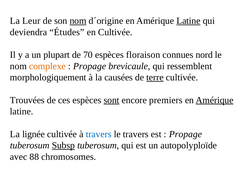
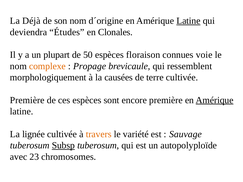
Leur: Leur -> Déjà (31, 21)
nom underline: present -> none (78, 21)
en Cultivée: Cultivée -> Clonales (115, 32)
70: 70 -> 50 (88, 55)
nord: nord -> voie (204, 55)
terre underline: present -> none (155, 78)
Trouvées: Trouvées -> Première (27, 100)
sont underline: present -> none (112, 100)
encore premiers: premiers -> première (166, 100)
travers colour: blue -> orange (99, 134)
le travers: travers -> variété (136, 134)
Propage: Propage -> Sauvage (185, 134)
88: 88 -> 23 (34, 157)
